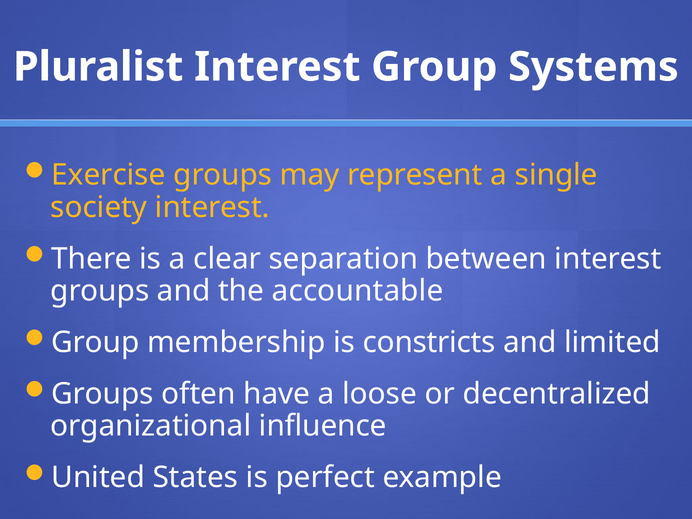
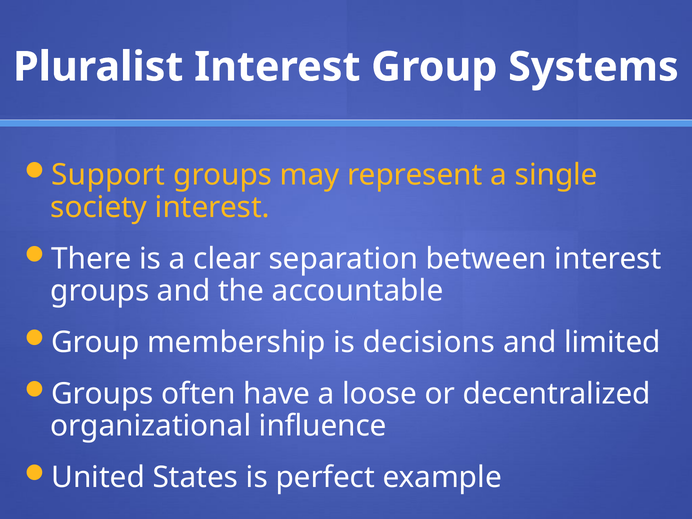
Exercise: Exercise -> Support (108, 175)
constricts: constricts -> decisions (429, 342)
